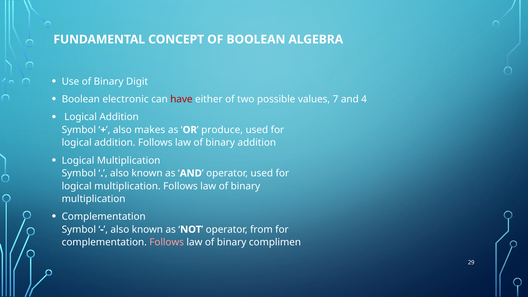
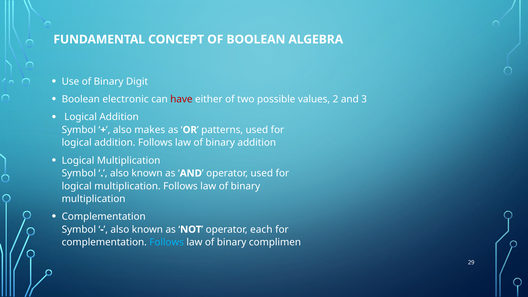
7: 7 -> 2 (336, 99)
4: 4 -> 3 (364, 99)
produce: produce -> patterns (222, 130)
from: from -> each (261, 229)
Follows colour: pink -> light blue (167, 242)
